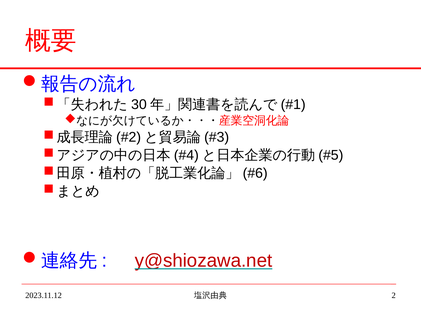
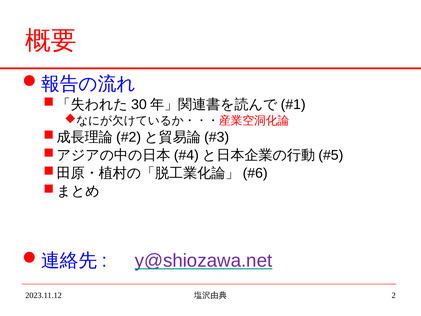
y@shiozawa.net colour: red -> purple (203, 260)
